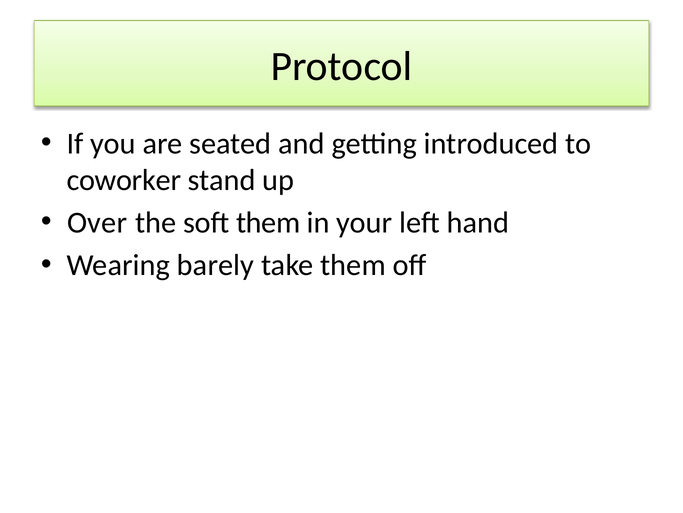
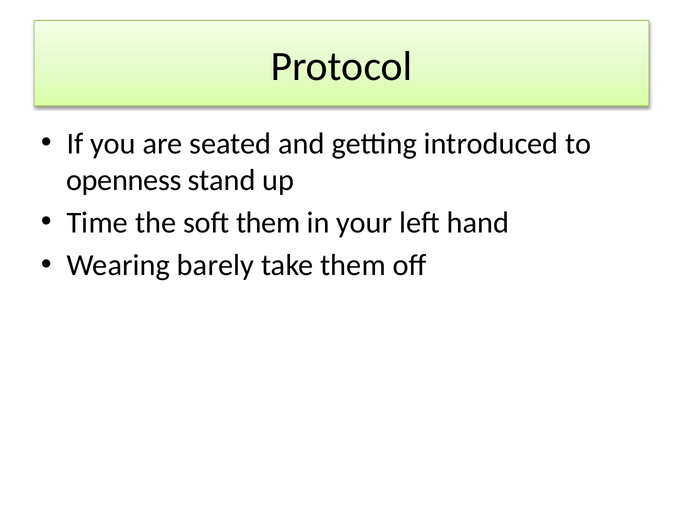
coworker: coworker -> openness (124, 180)
Over: Over -> Time (97, 222)
